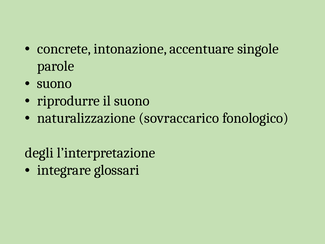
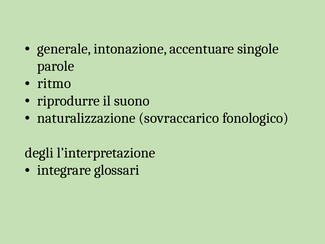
concrete: concrete -> generale (64, 49)
suono: suono -> ritmo (54, 83)
